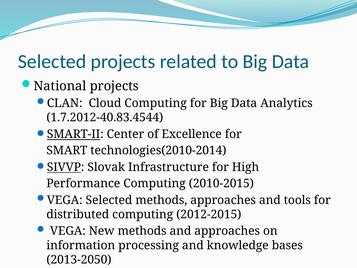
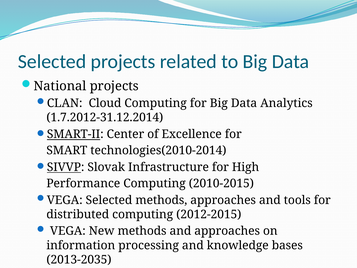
1.7.2012-40.83.4544: 1.7.2012-40.83.4544 -> 1.7.2012-31.12.2014 (105, 117)
2013-2050: 2013-2050 -> 2013-2035 (79, 259)
